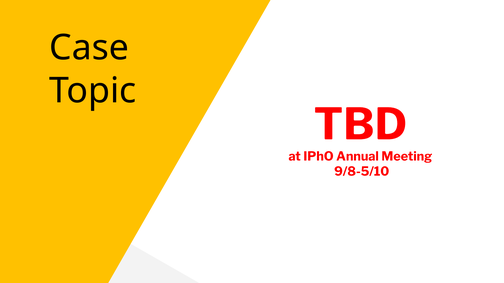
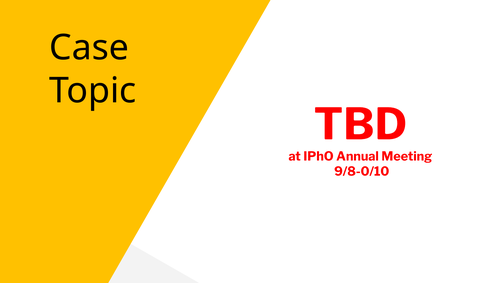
9/8-5/10: 9/8-5/10 -> 9/8-0/10 (362, 172)
